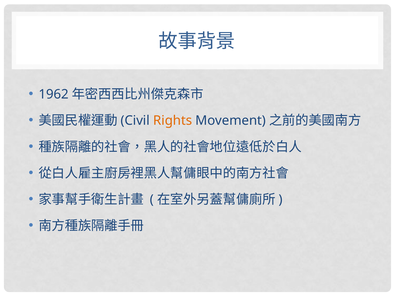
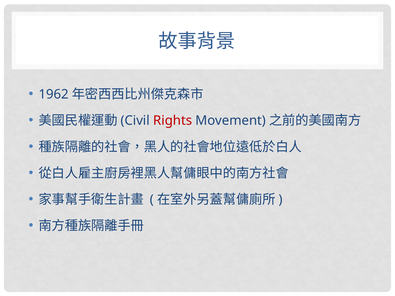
Rights colour: orange -> red (173, 121)
